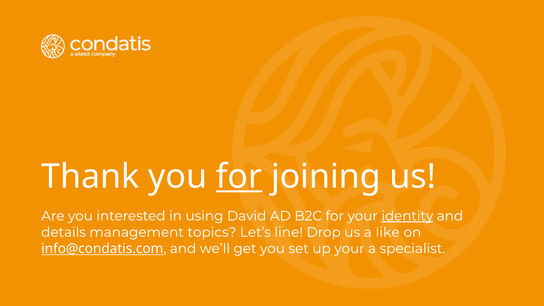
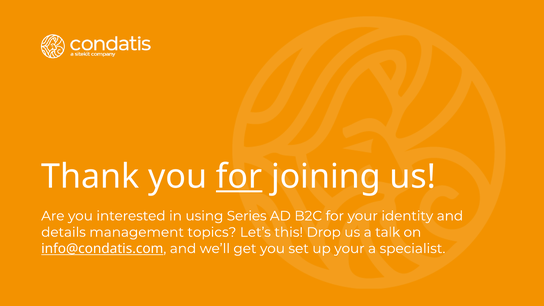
David: David -> Series (247, 216)
identity underline: present -> none (407, 216)
line: line -> this (289, 232)
like: like -> talk (388, 232)
